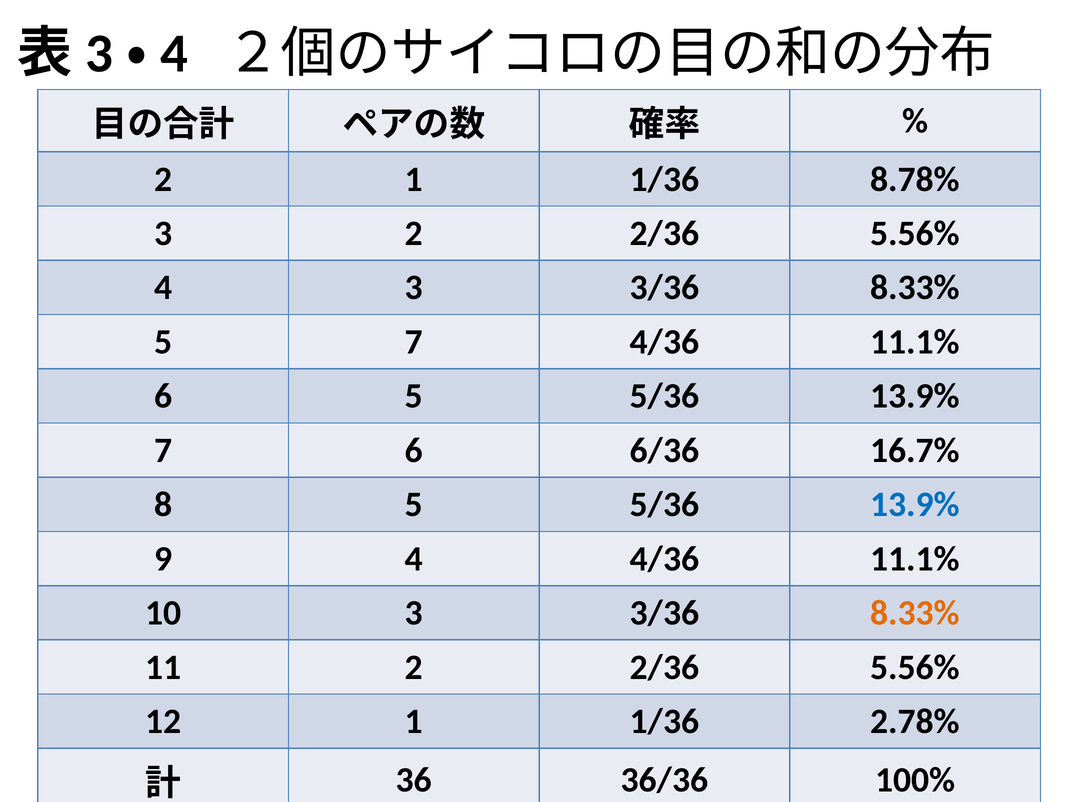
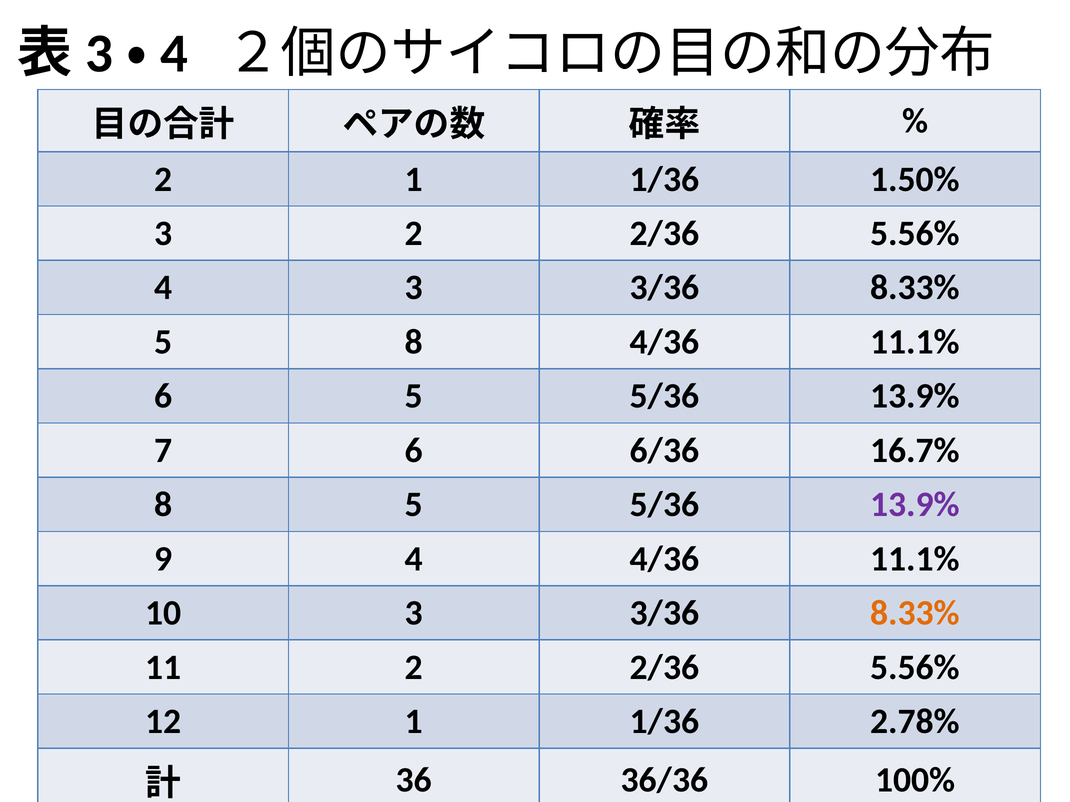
8.78%: 8.78% -> 1.50% (915, 179)
5 7: 7 -> 8 (414, 342)
13.9% colour: blue -> purple (915, 505)
